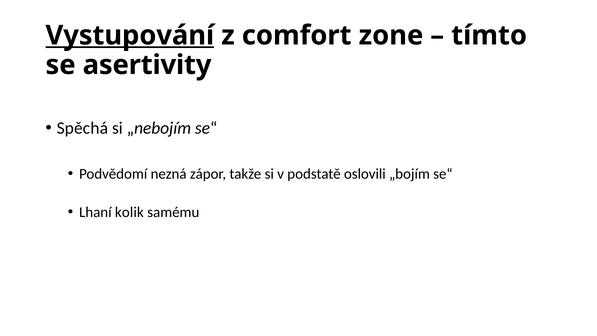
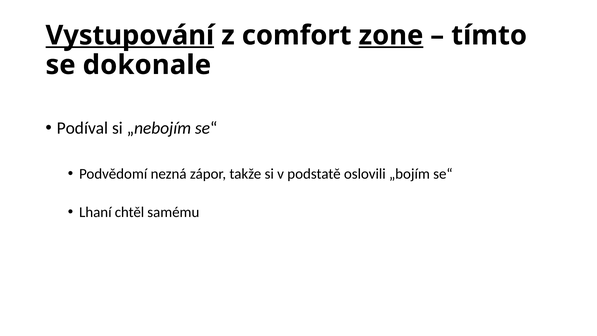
zone underline: none -> present (391, 35)
asertivity: asertivity -> dokonale (147, 65)
Spěchá: Spěchá -> Podíval (82, 128)
kolik: kolik -> chtěl (129, 212)
